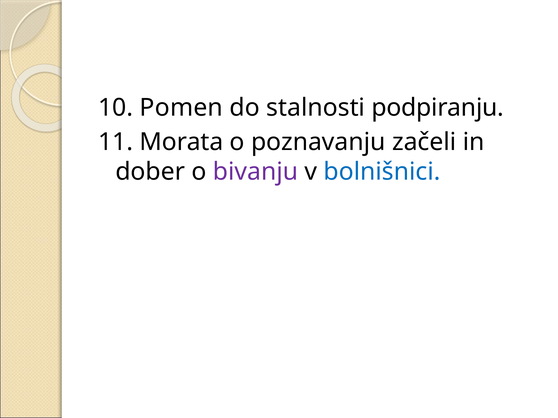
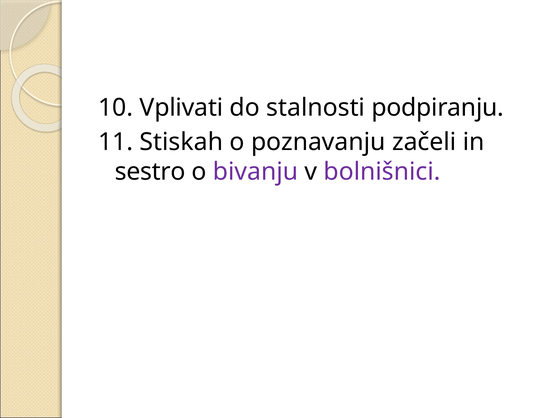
Pomen: Pomen -> Vplivati (181, 108)
Morata: Morata -> Stiskah (181, 142)
dober: dober -> sestro (150, 172)
bolnišnici colour: blue -> purple (382, 172)
